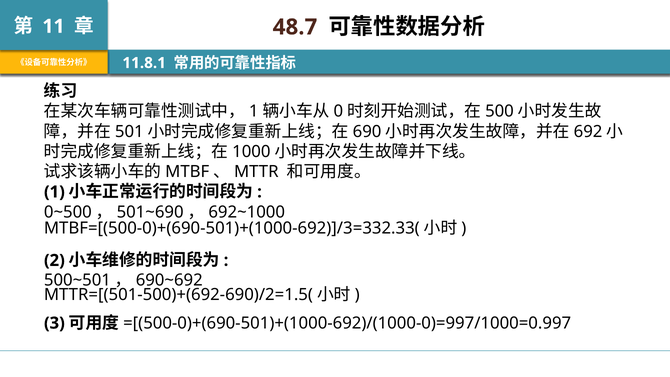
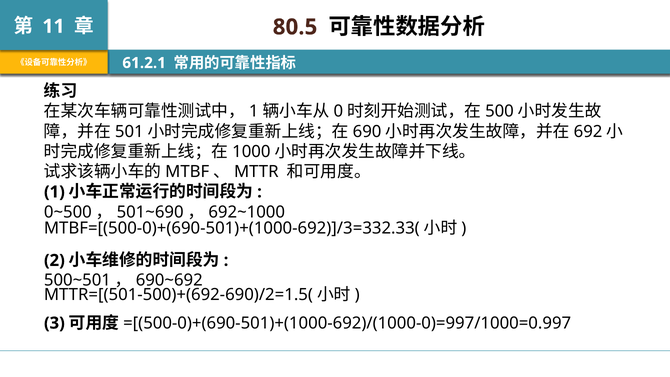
48.7: 48.7 -> 80.5 (295, 27)
11.8.1: 11.8.1 -> 61.2.1 (144, 63)
